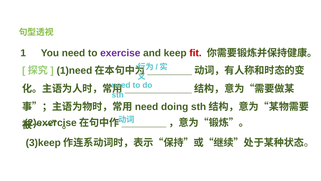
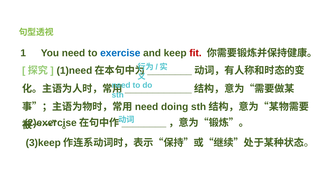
exercise colour: purple -> blue (120, 53)
